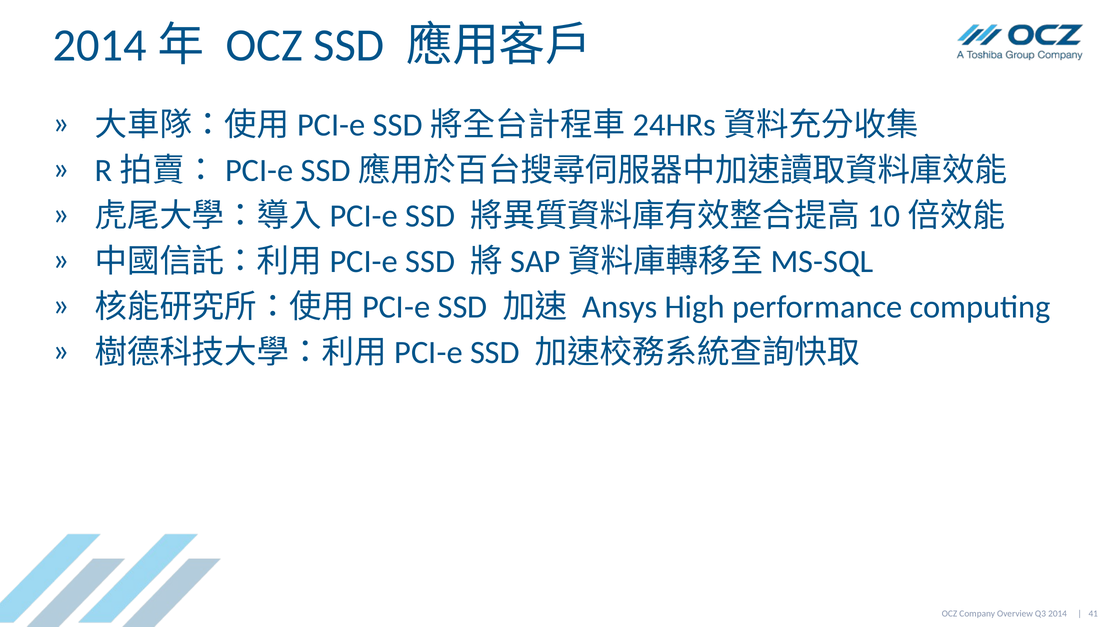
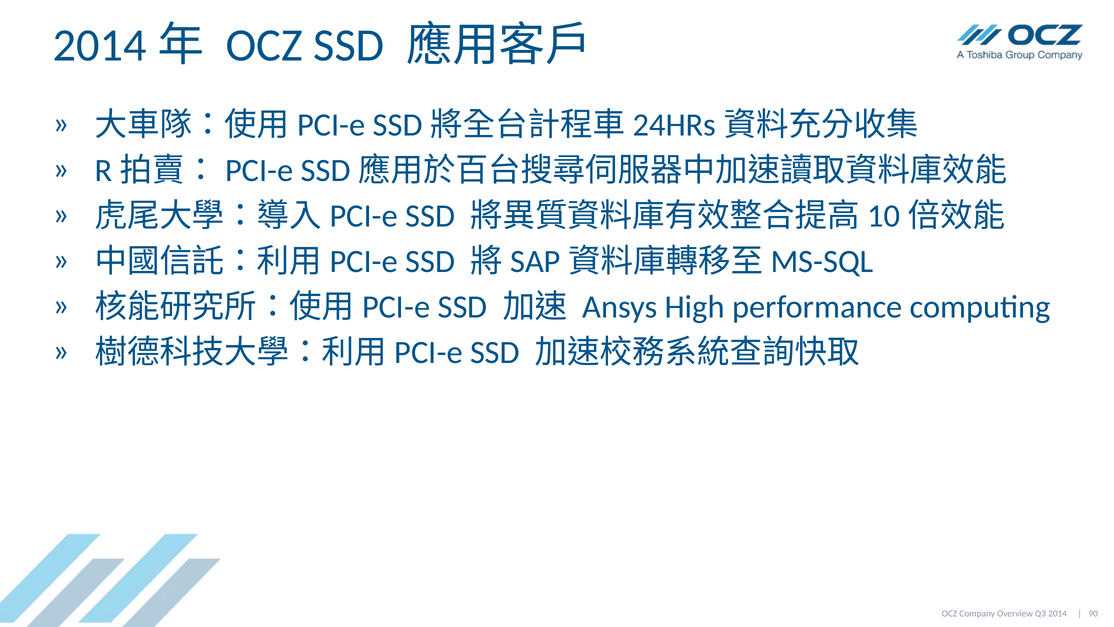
41: 41 -> 90 (1093, 613)
